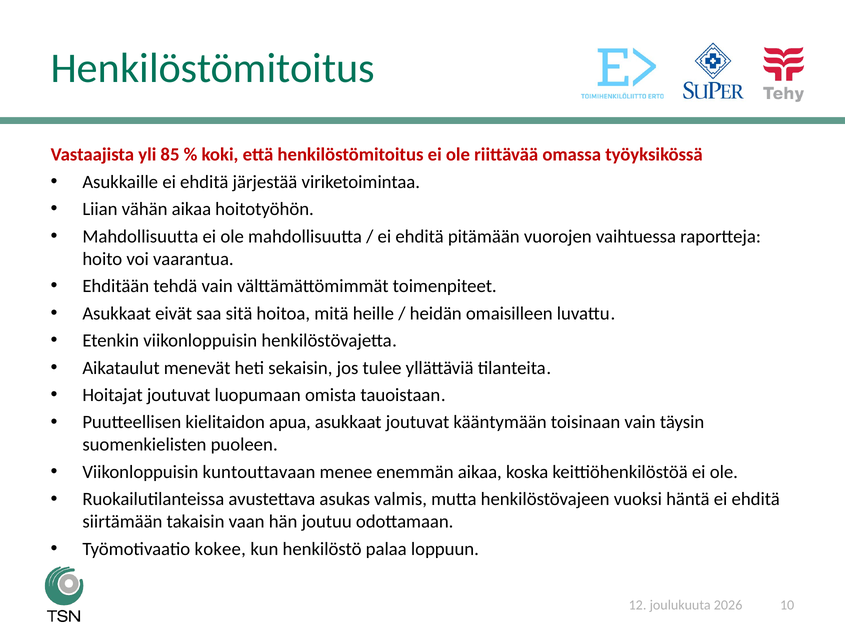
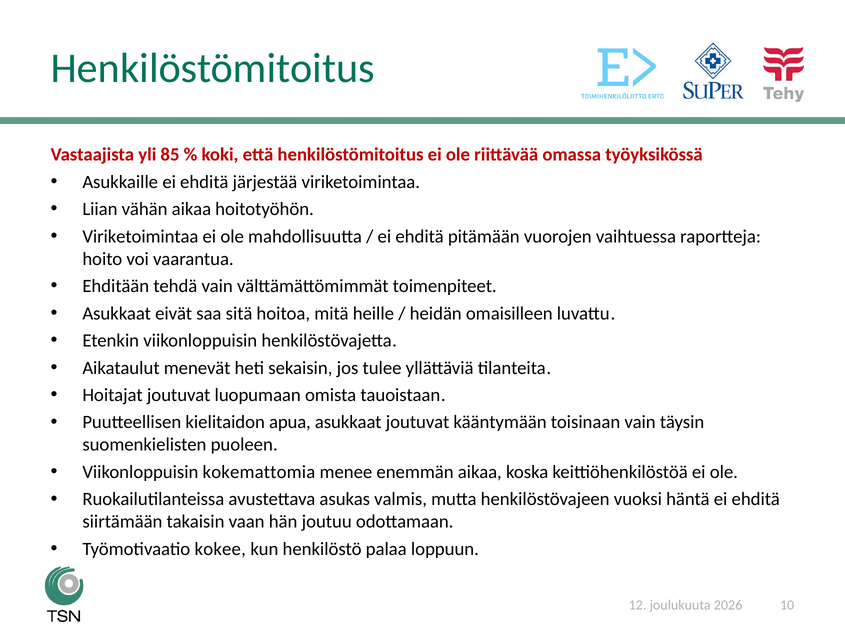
Mahdollisuutta: Mahdollisuutta -> Viriketoimintaa (140, 236)
kuntouttavaan: kuntouttavaan -> kokemattomia (259, 472)
